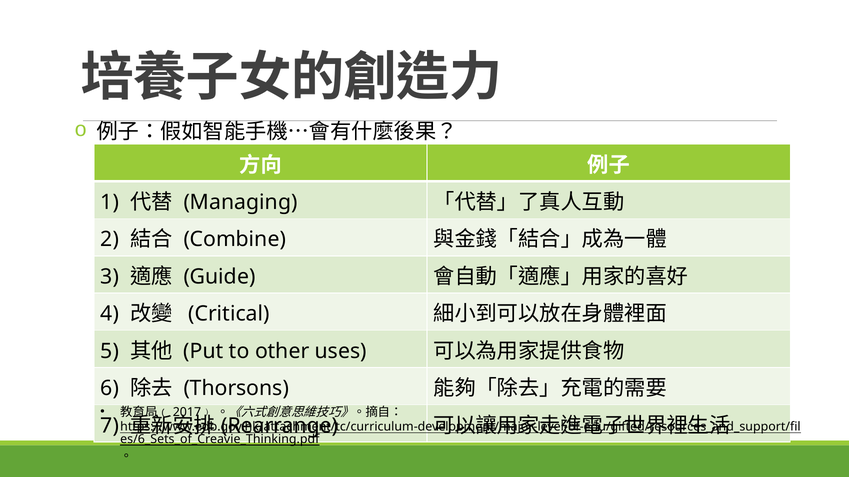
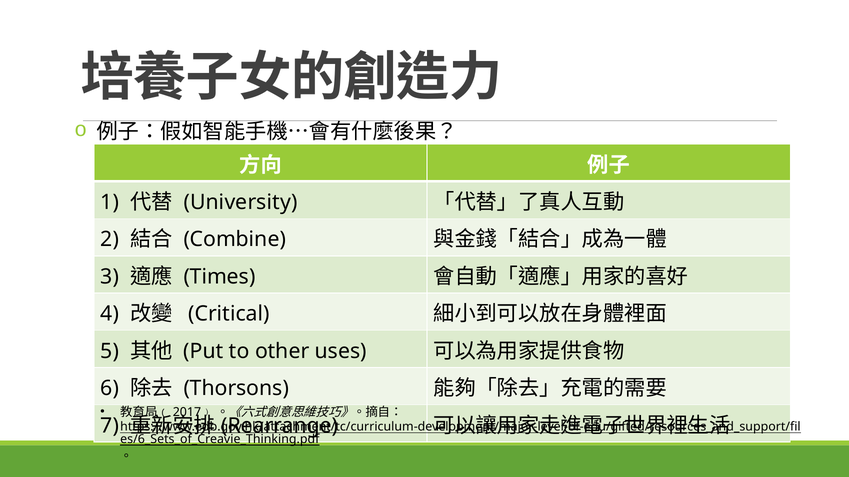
Managing: Managing -> University (240, 202)
Guide: Guide -> Times (219, 277)
